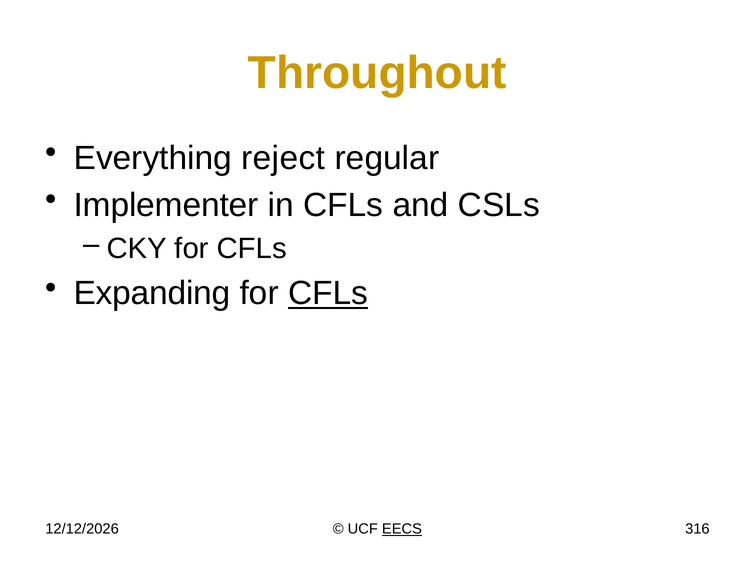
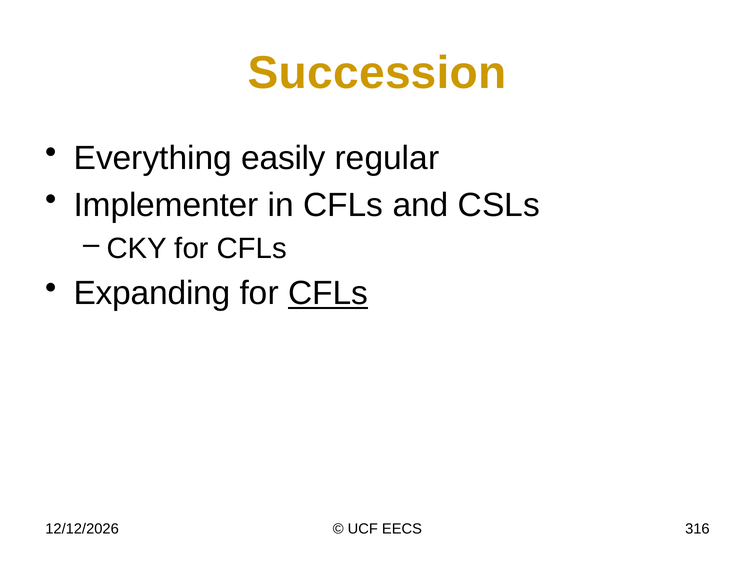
Throughout: Throughout -> Succession (377, 73)
reject: reject -> easily (284, 158)
EECS underline: present -> none (402, 529)
